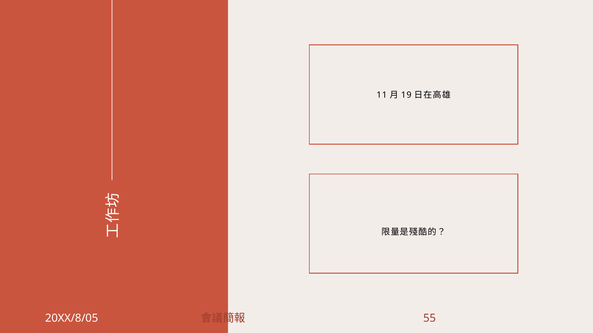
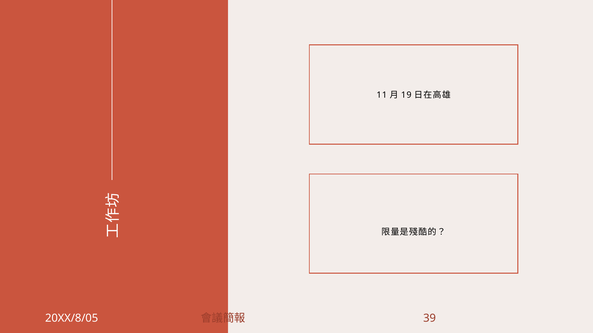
55: 55 -> 39 (430, 319)
